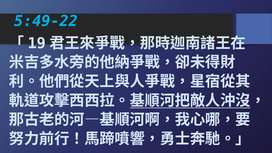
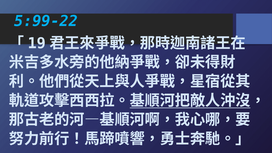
5:49-22: 5:49-22 -> 5:99-22 (46, 21)
